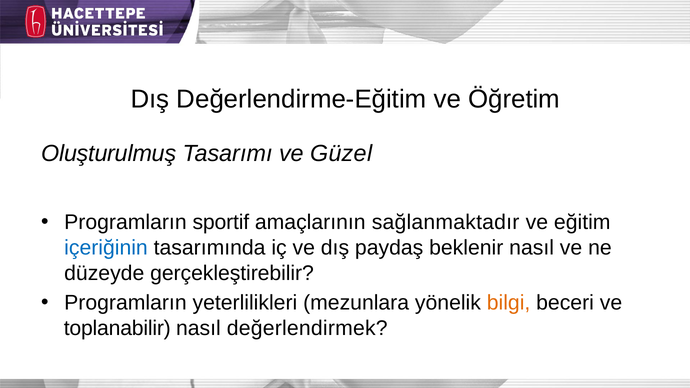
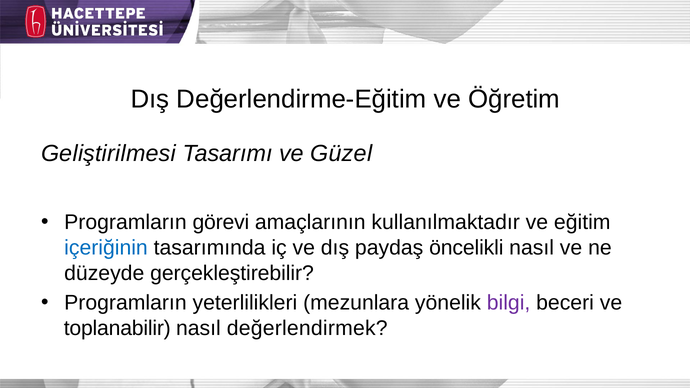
Oluşturulmuş: Oluşturulmuş -> Geliştirilmesi (109, 154)
sportif: sportif -> görevi (221, 222)
sağlanmaktadır: sağlanmaktadır -> kullanılmaktadır (446, 222)
beklenir: beklenir -> öncelikli (466, 248)
bilgi colour: orange -> purple (509, 303)
